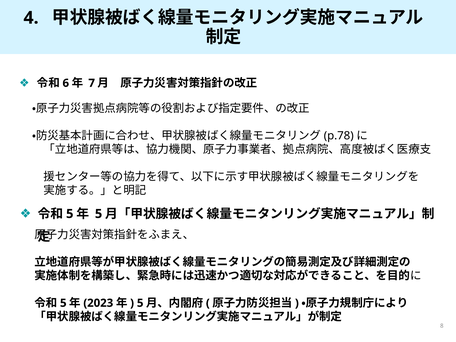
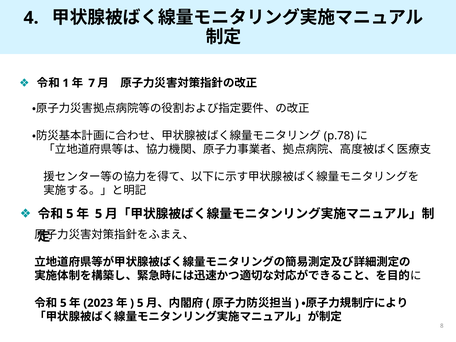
6: 6 -> 1 (66, 83)
